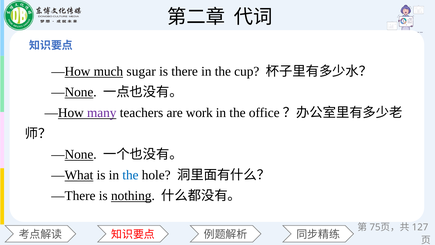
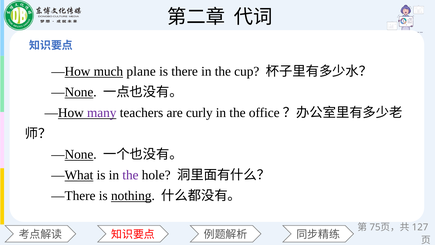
sugar: sugar -> plane (141, 71)
work: work -> curly (199, 113)
the colour: blue -> purple (130, 175)
